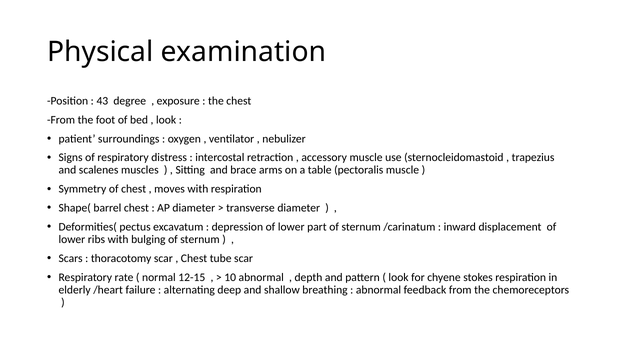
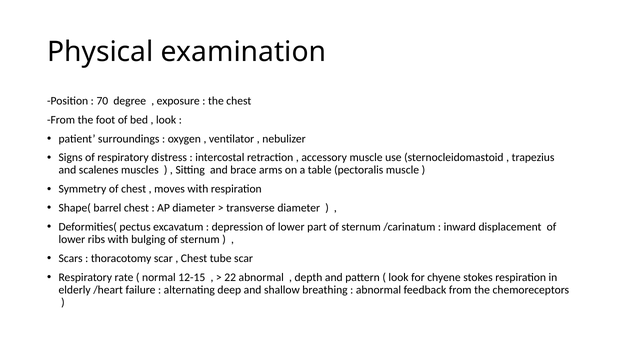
43: 43 -> 70 (102, 101)
10: 10 -> 22 (230, 277)
